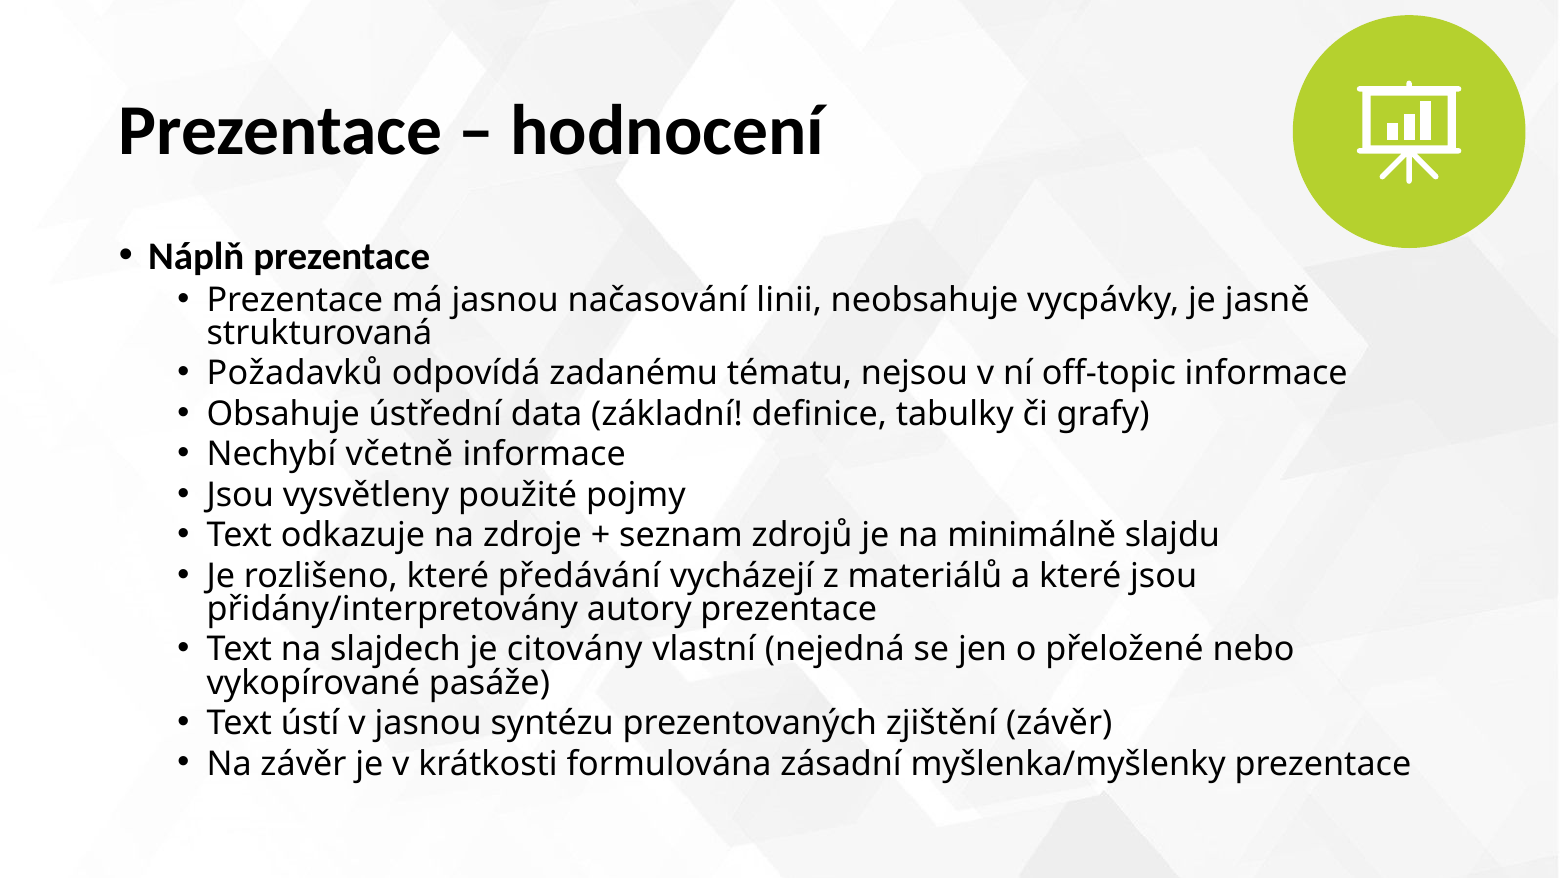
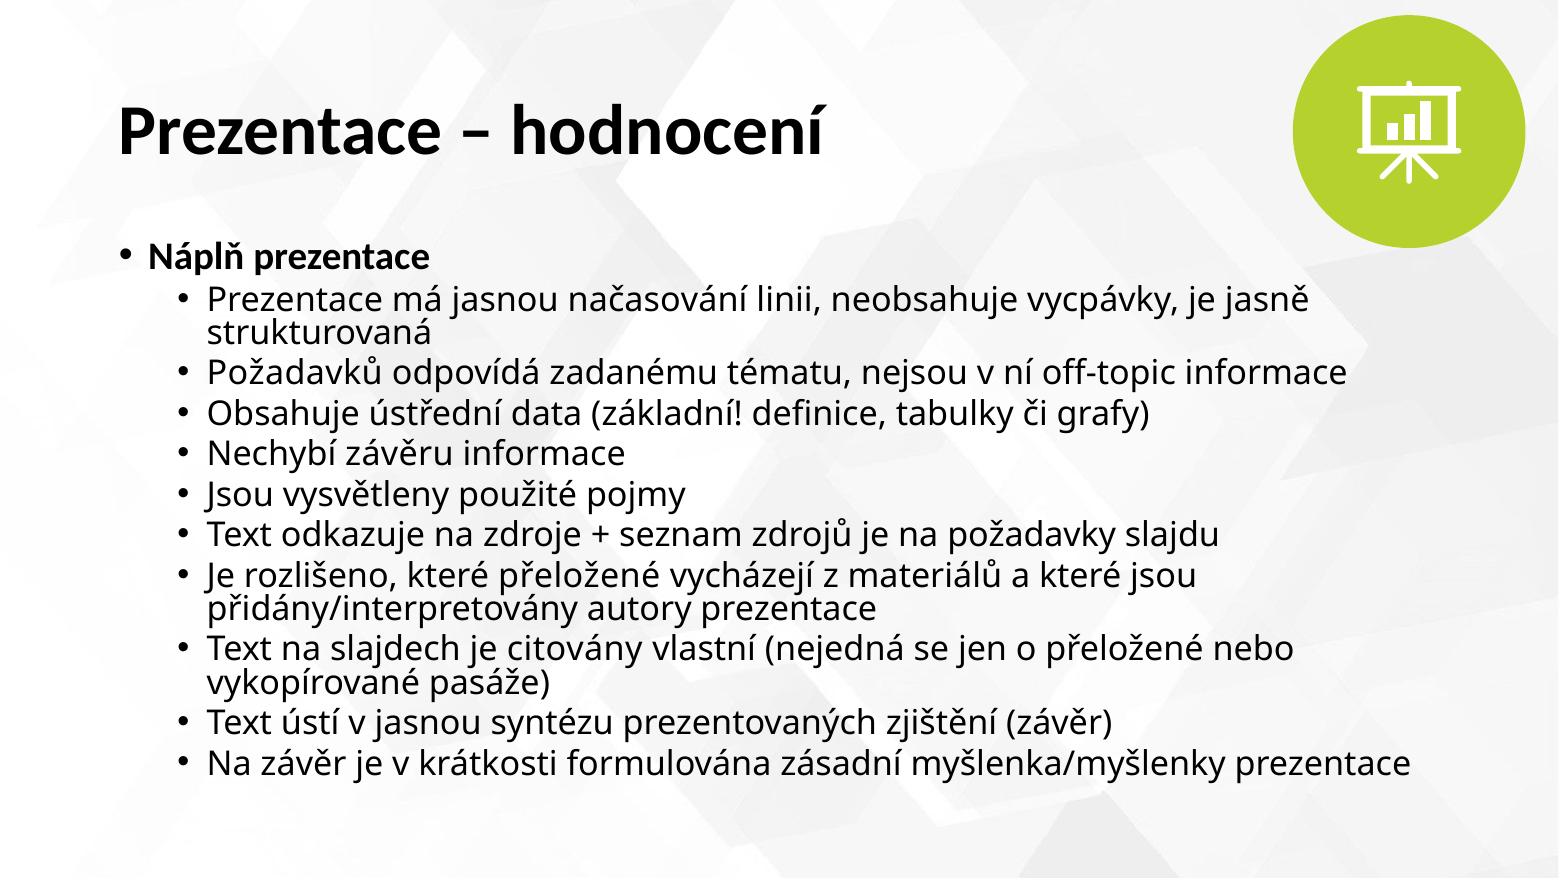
včetně: včetně -> závěru (399, 454)
minimálně: minimálně -> požadavky (1032, 535)
které předávání: předávání -> přeložené (579, 576)
